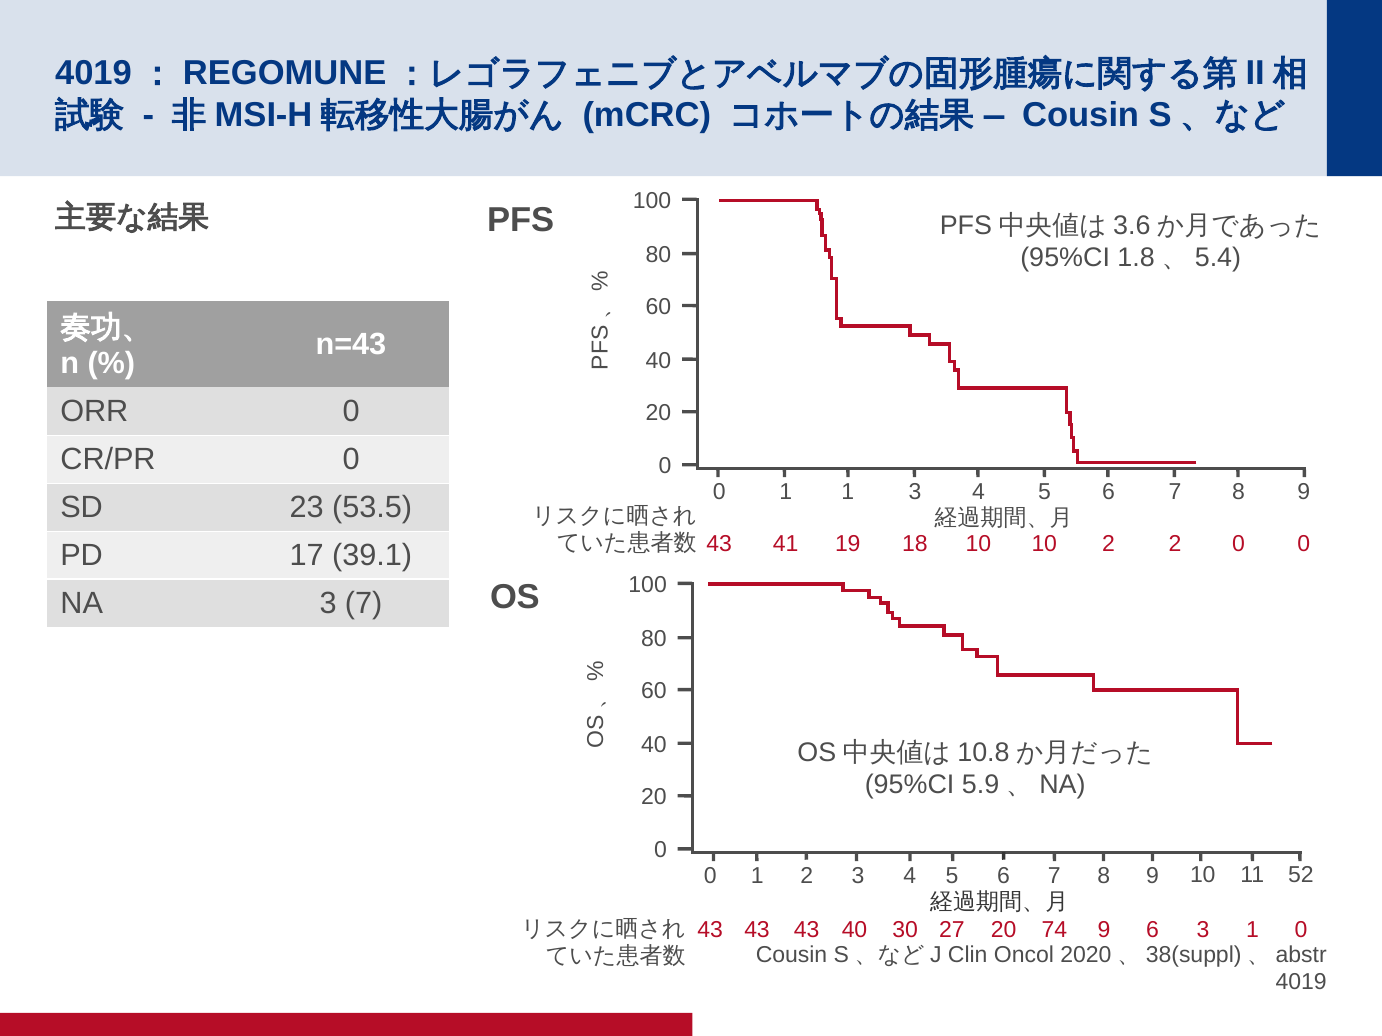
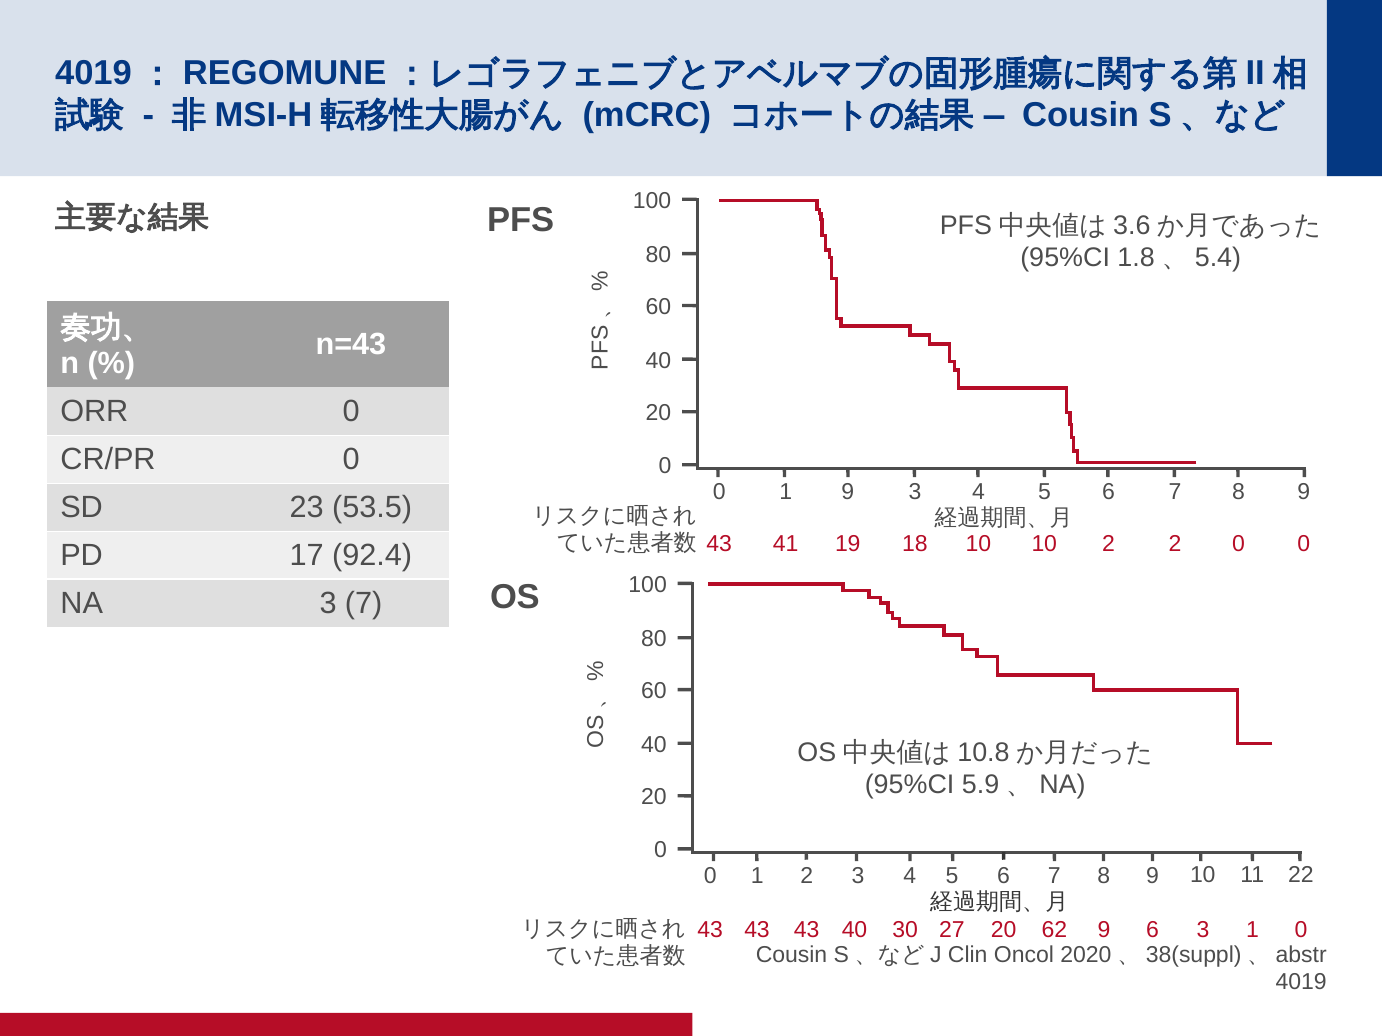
1 1: 1 -> 9 (848, 492)
39.1: 39.1 -> 92.4 (372, 556)
52: 52 -> 22 (1301, 875)
74: 74 -> 62 (1054, 930)
